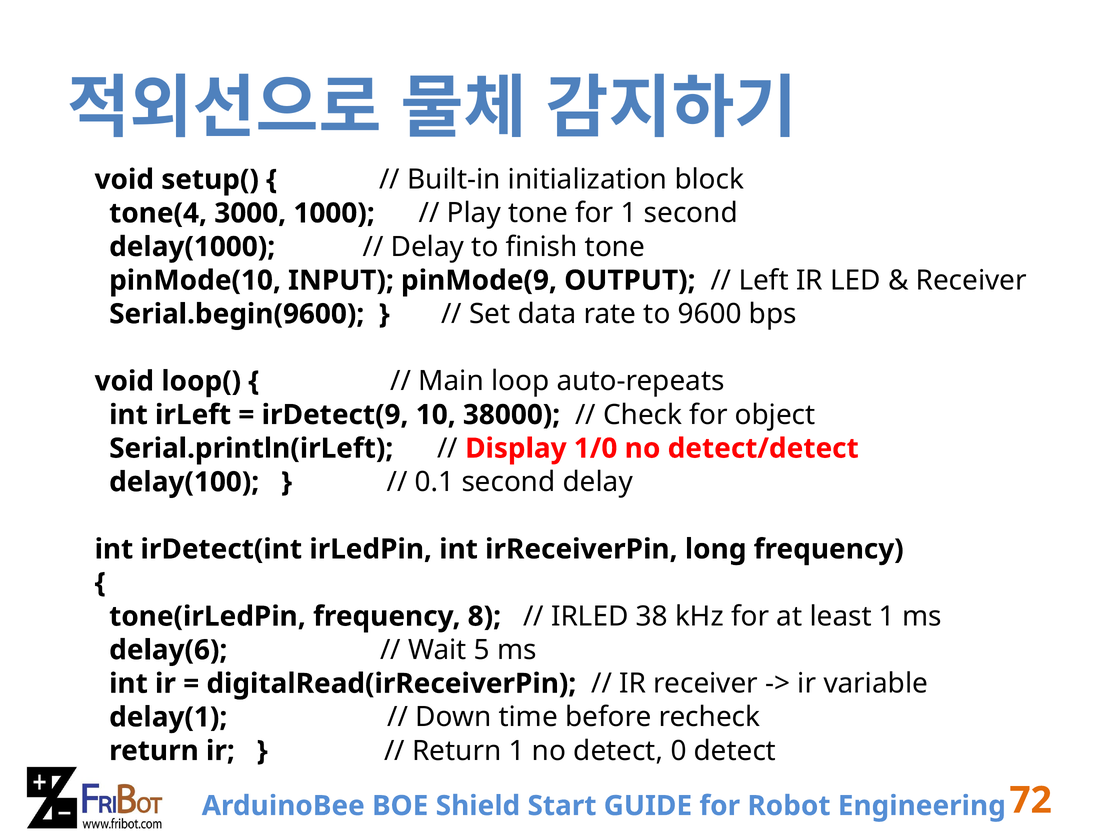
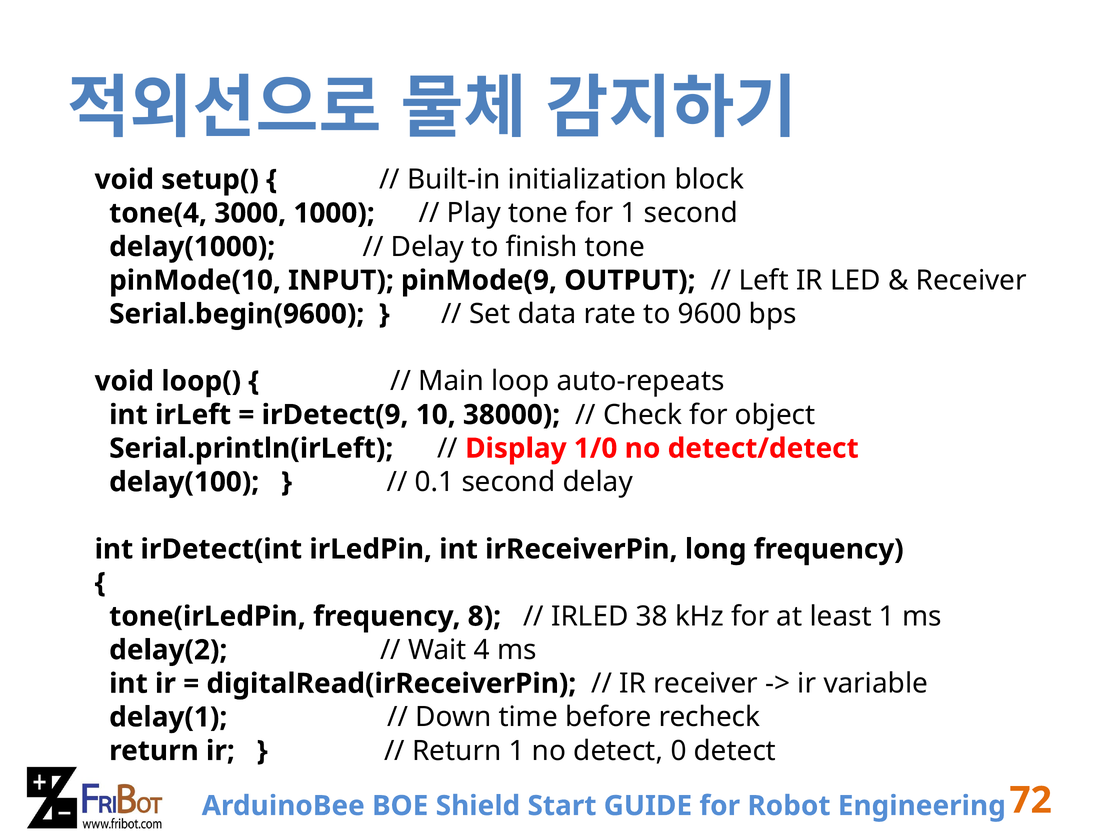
delay(6: delay(6 -> delay(2 (168, 649)
5: 5 -> 4 (482, 649)
